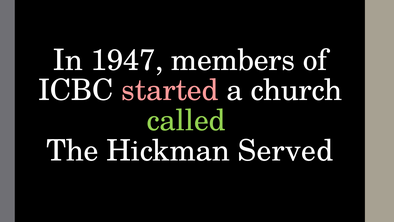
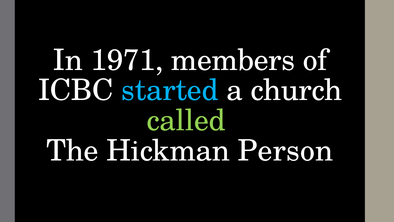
1947: 1947 -> 1971 (127, 60)
started colour: pink -> light blue (170, 90)
Served: Served -> Person (285, 151)
